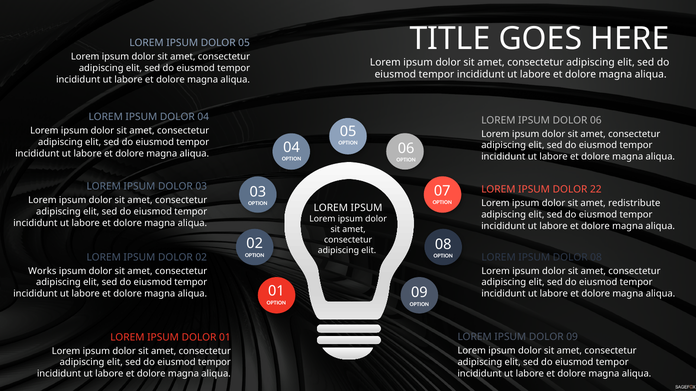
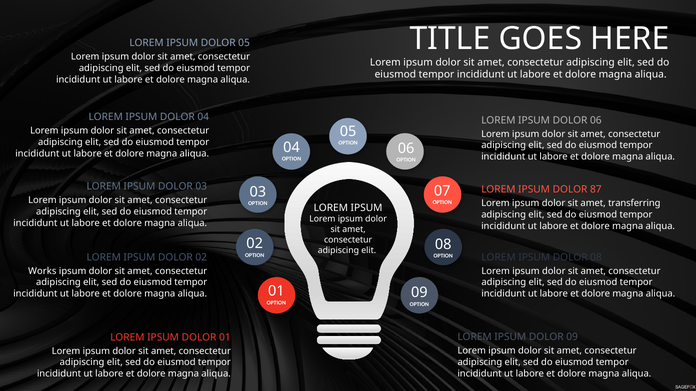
22: 22 -> 87 (596, 190)
redistribute: redistribute -> transferring (634, 204)
